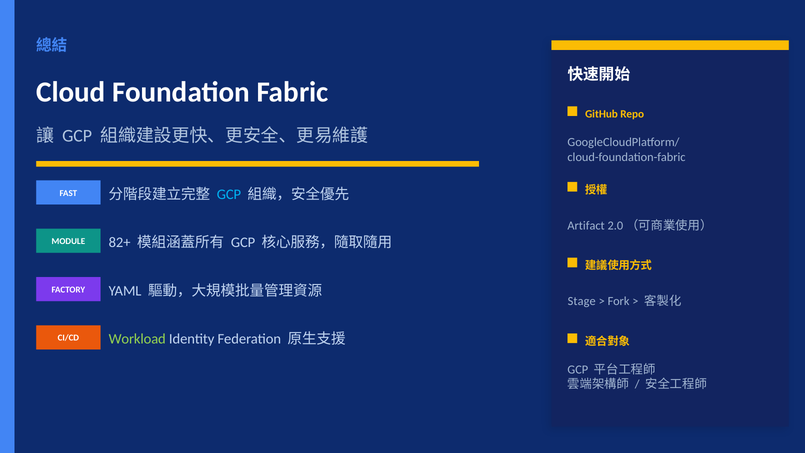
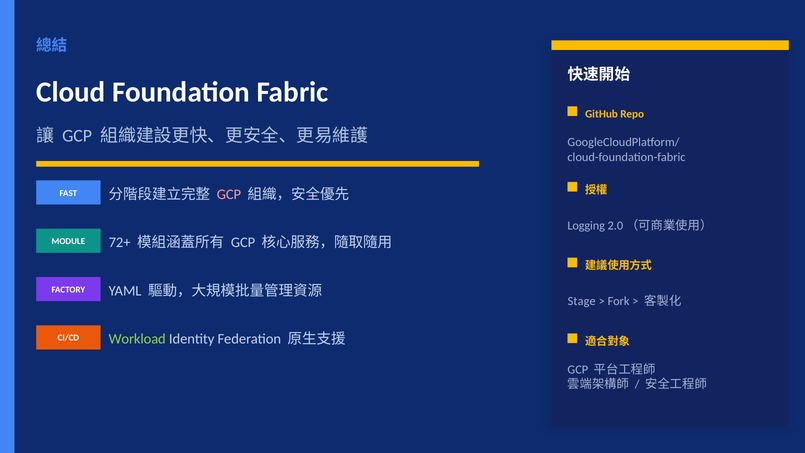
GCP colour: light blue -> pink (229, 194)
Artifact: Artifact -> Logging (586, 225)
82+: 82+ -> 72+ (120, 242)
